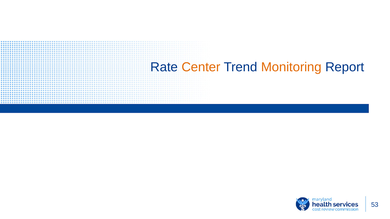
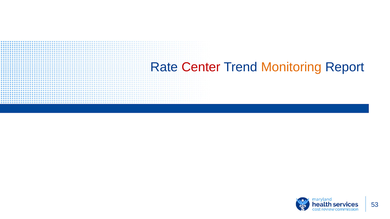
Center colour: orange -> red (201, 67)
